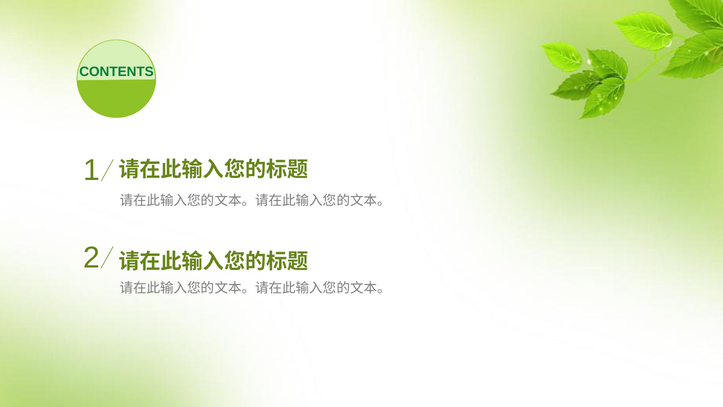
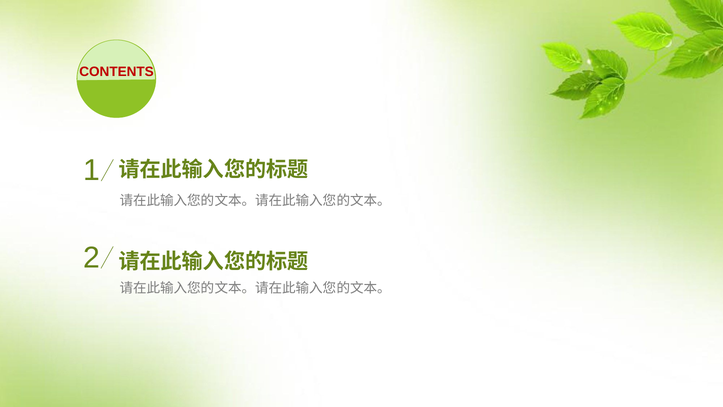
CONTENTS colour: green -> red (117, 72)
